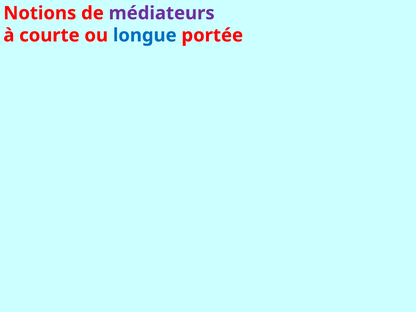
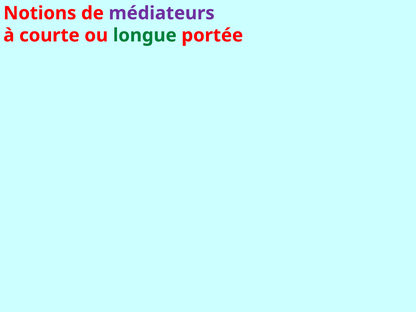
longue colour: blue -> green (145, 35)
